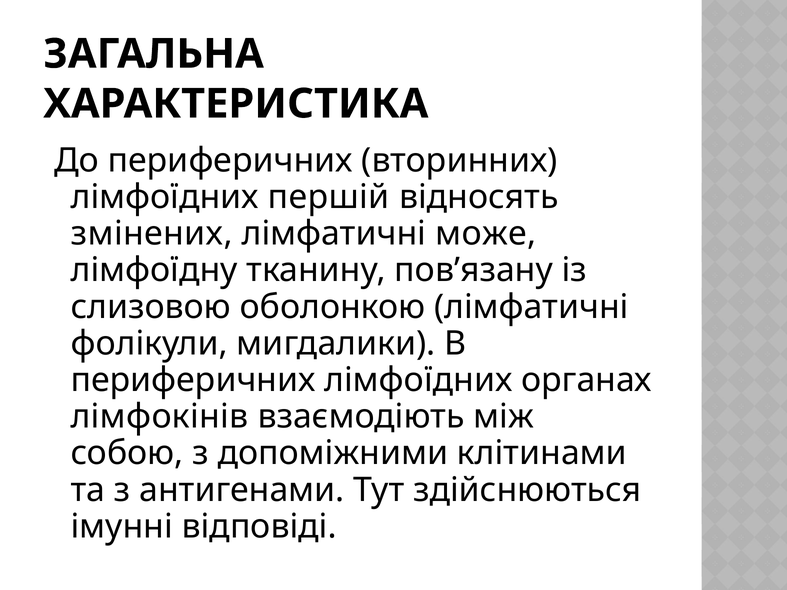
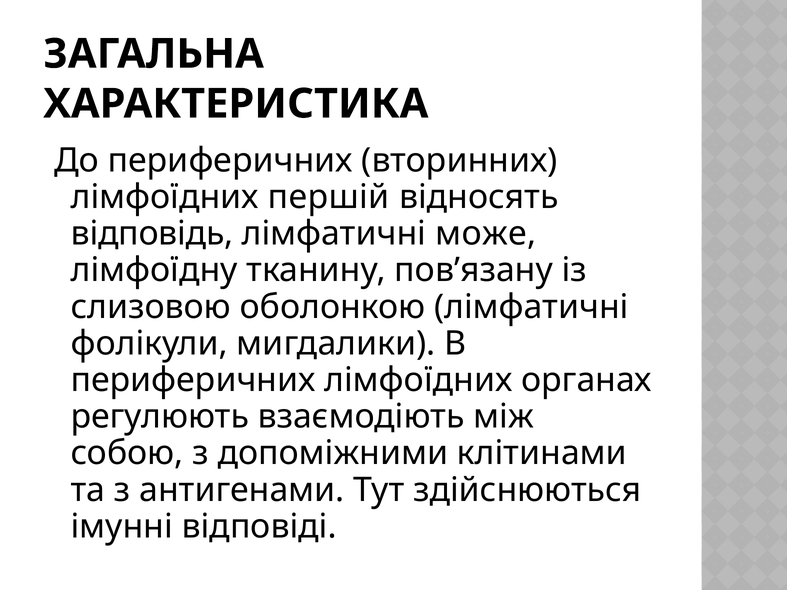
змінених: змінених -> відповідь (152, 234)
лімфокінів: лімфокінів -> регулюють (160, 417)
